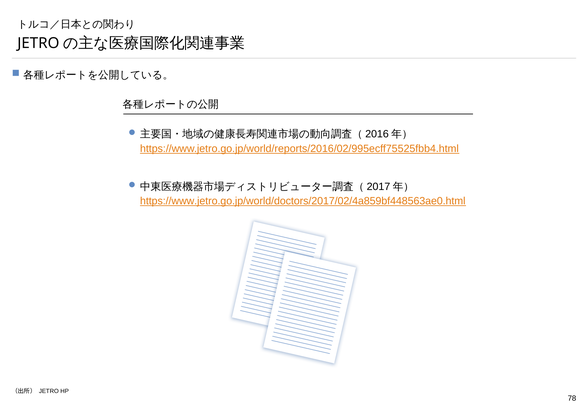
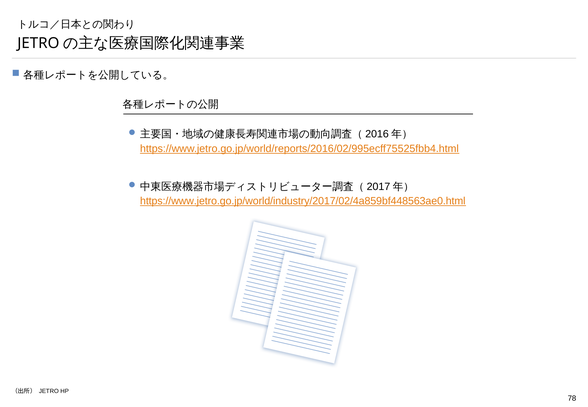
https://www.jetro.go.jp/world/doctors/2017/02/4a859bf448563ae0.html: https://www.jetro.go.jp/world/doctors/2017/02/4a859bf448563ae0.html -> https://www.jetro.go.jp/world/industry/2017/02/4a859bf448563ae0.html (303, 201)
